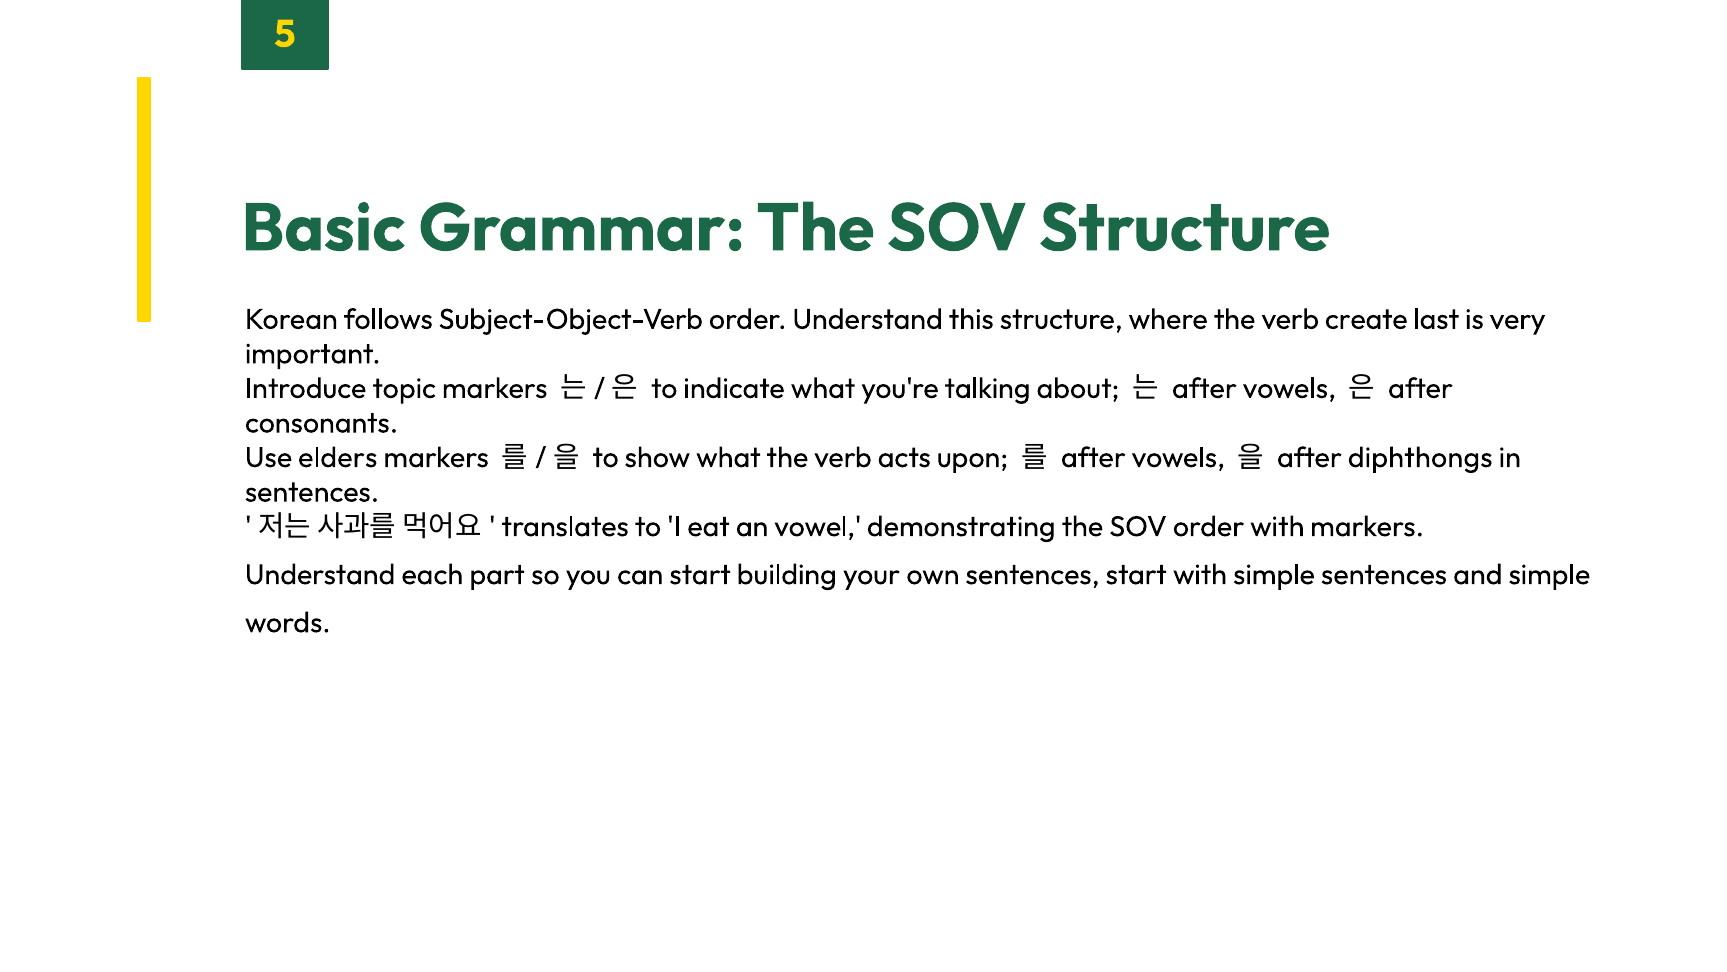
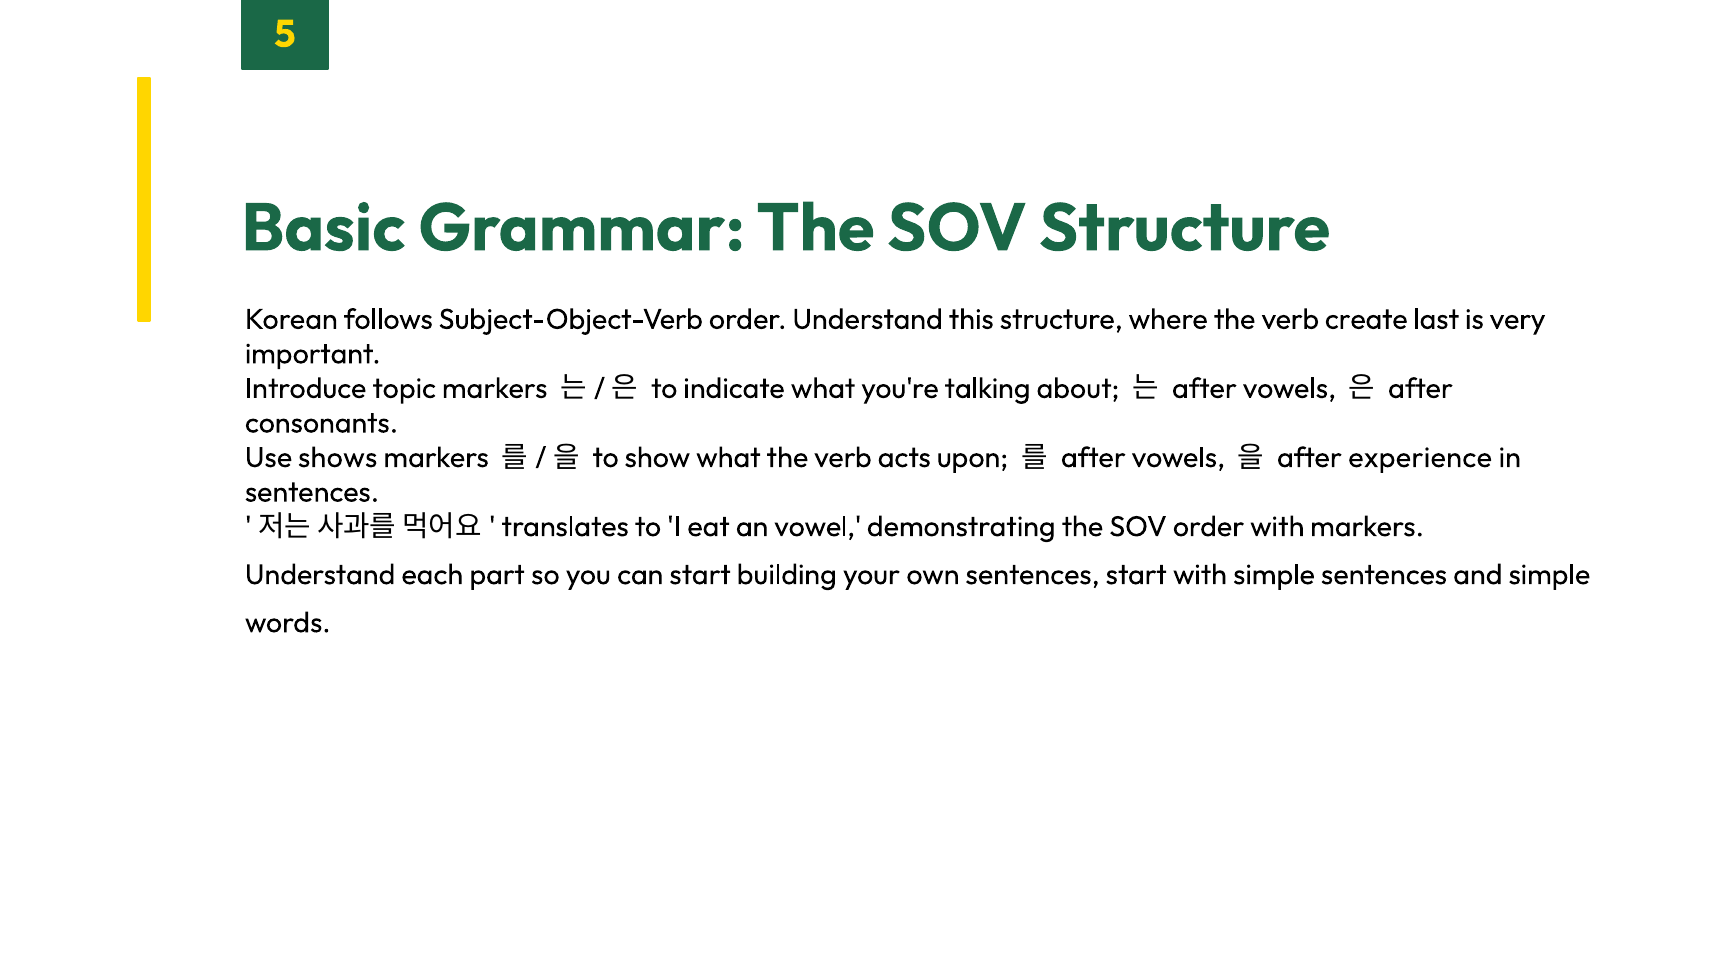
elders: elders -> shows (338, 457)
diphthongs: diphthongs -> experience (1420, 457)
